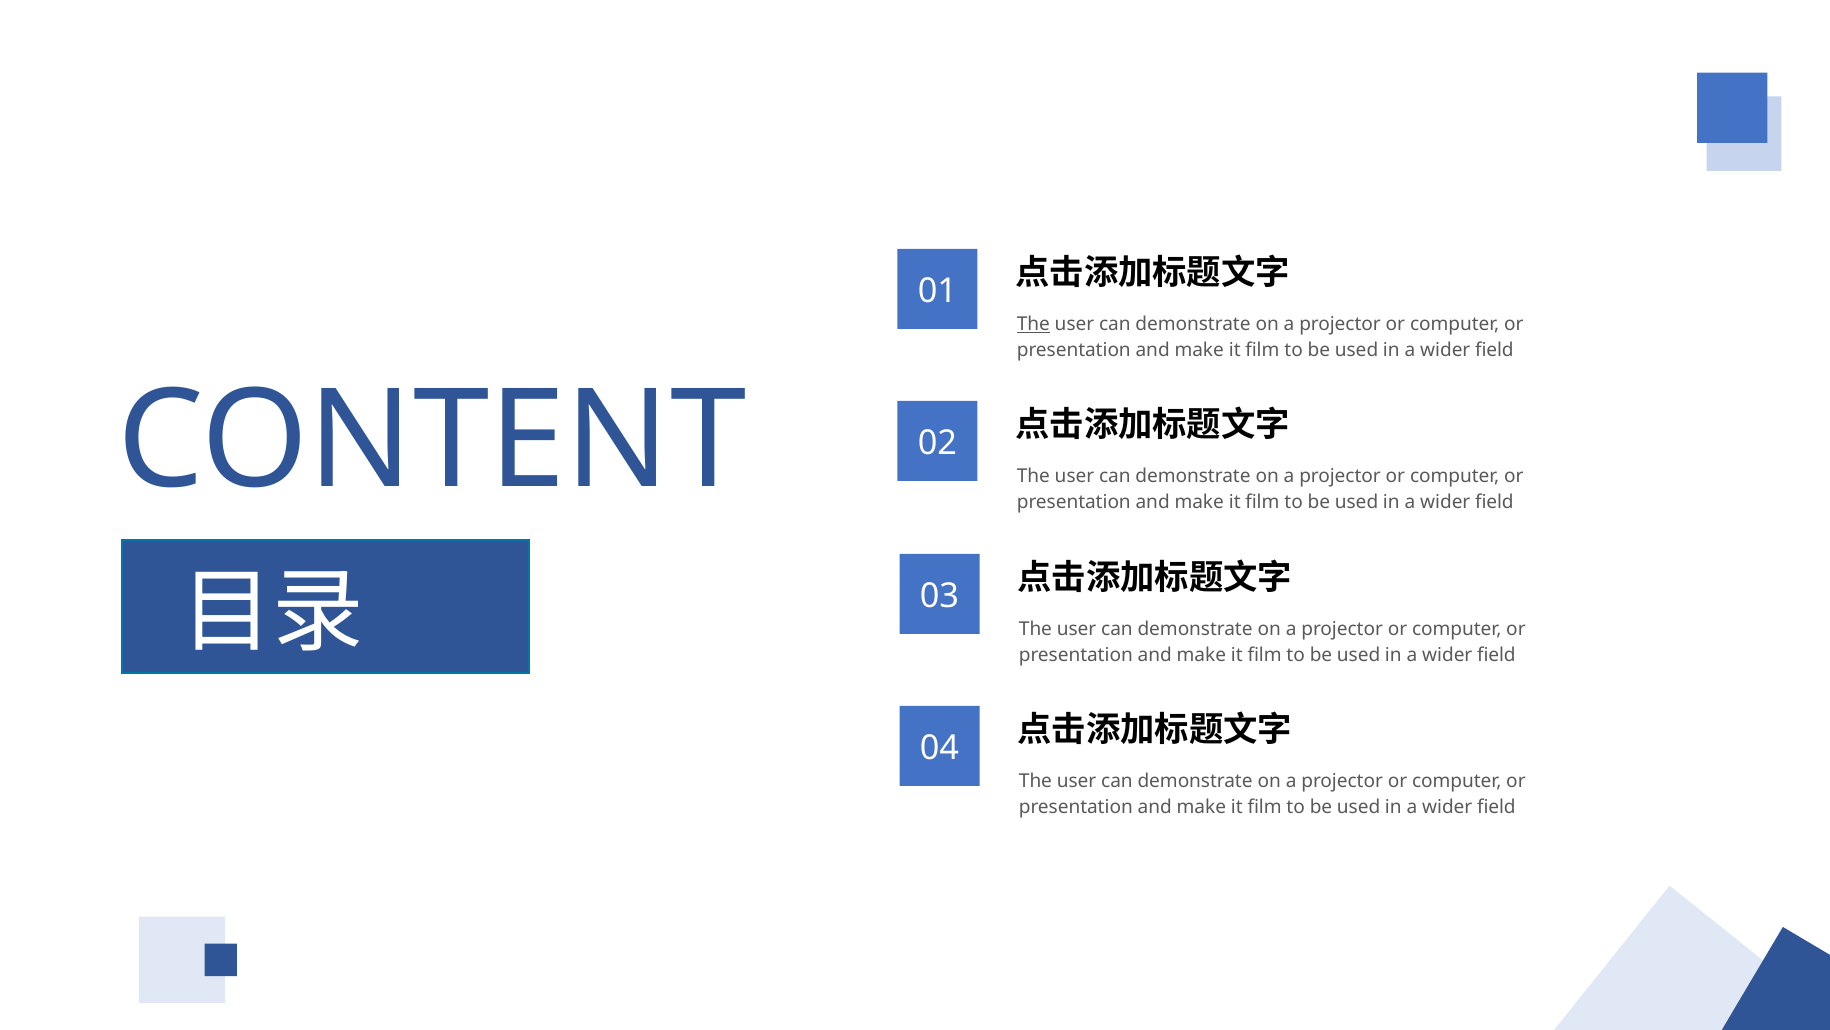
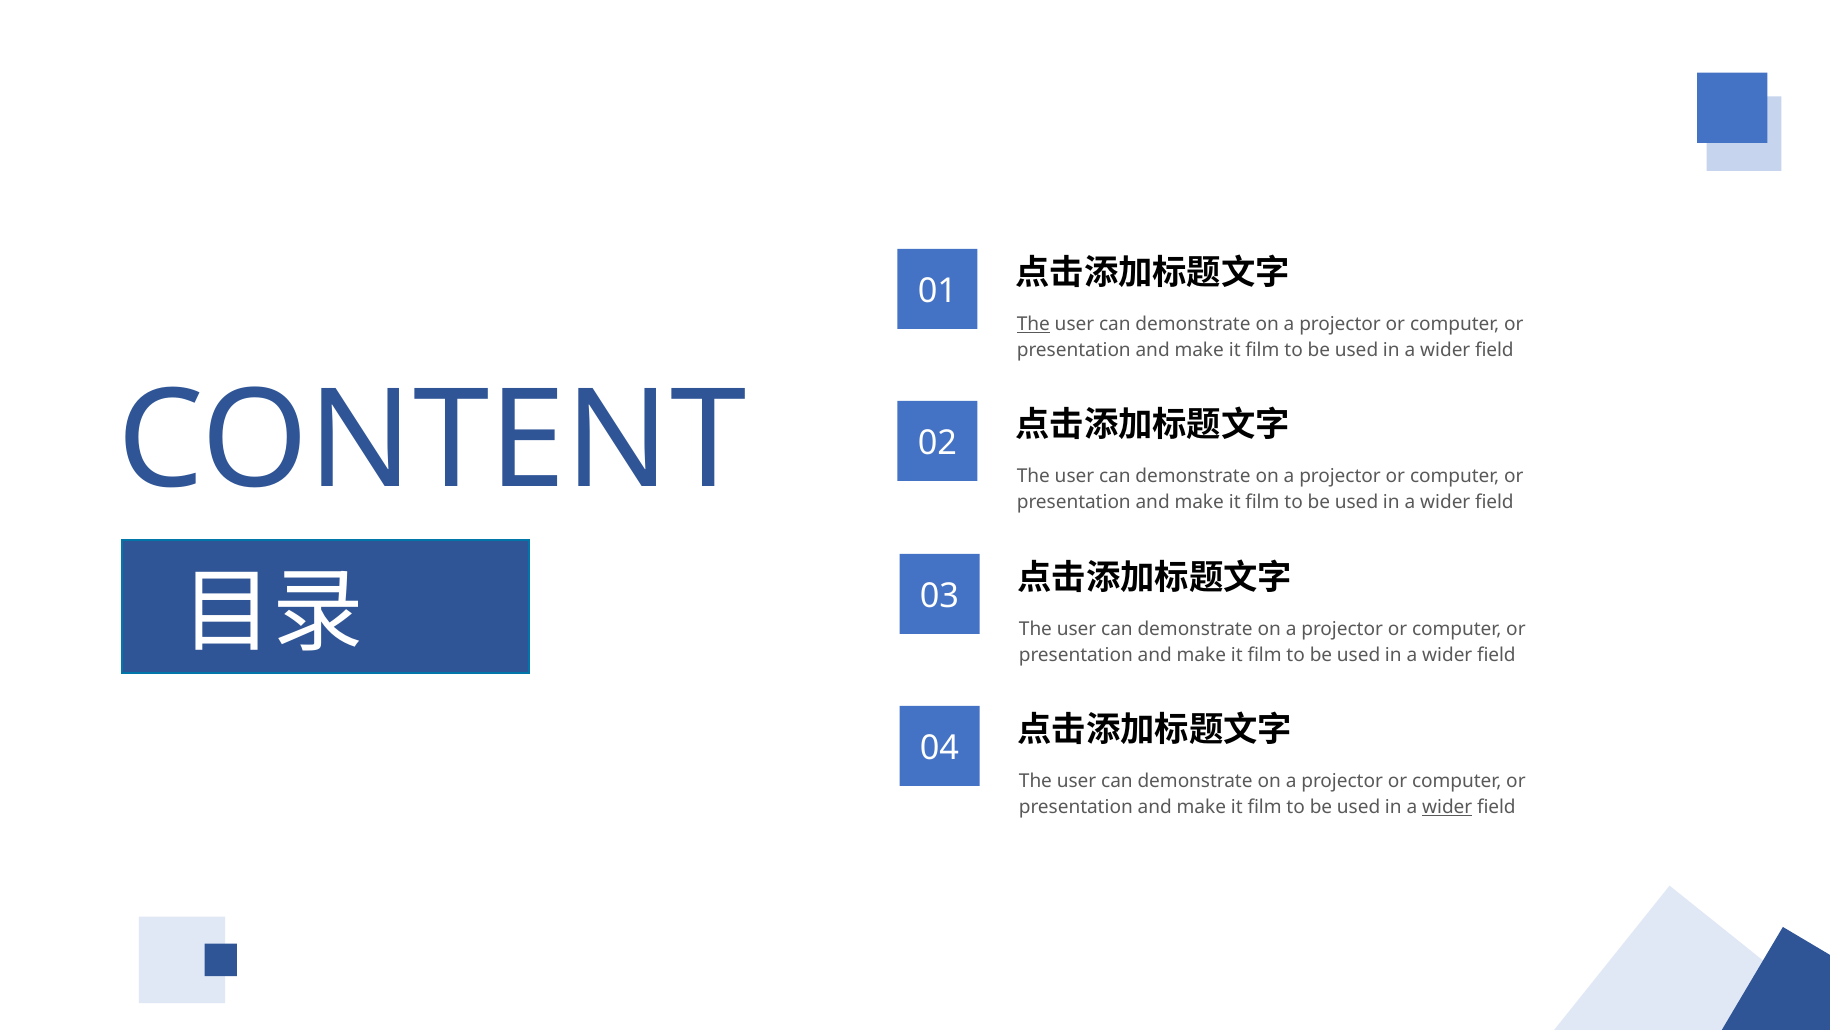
wider underline: none -> present (1447, 807)
